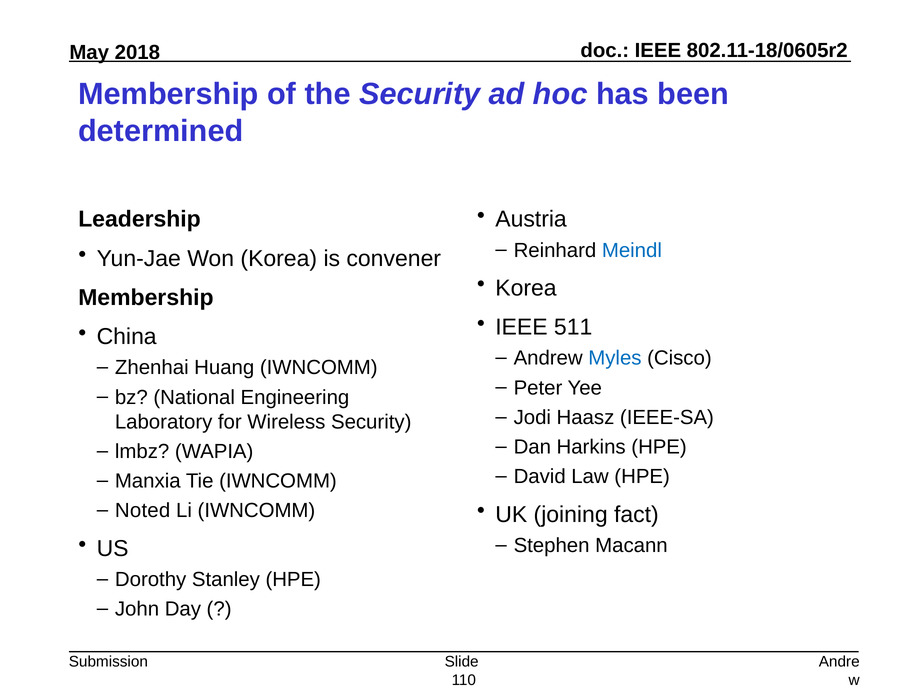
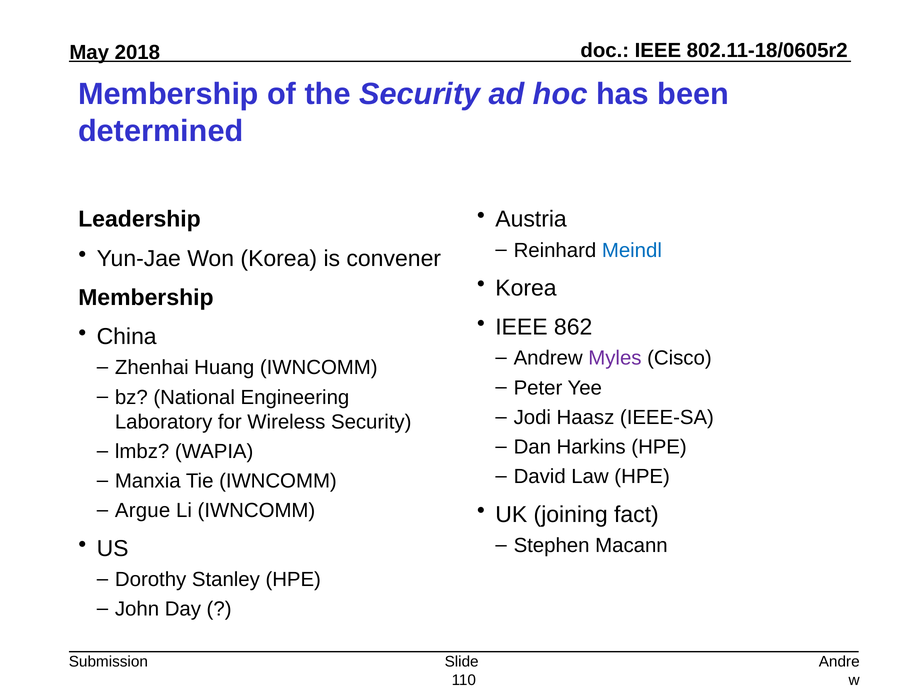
511: 511 -> 862 (573, 327)
Myles colour: blue -> purple (615, 358)
Noted: Noted -> Argue (143, 511)
